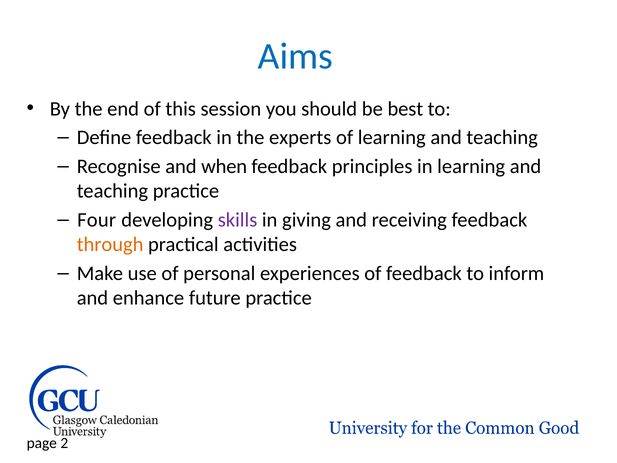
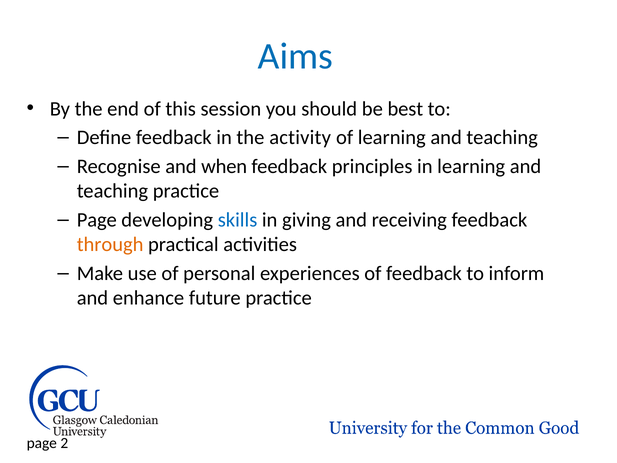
experts: experts -> activity (300, 138)
Four: Four -> Page (97, 220)
skills colour: purple -> blue (238, 220)
